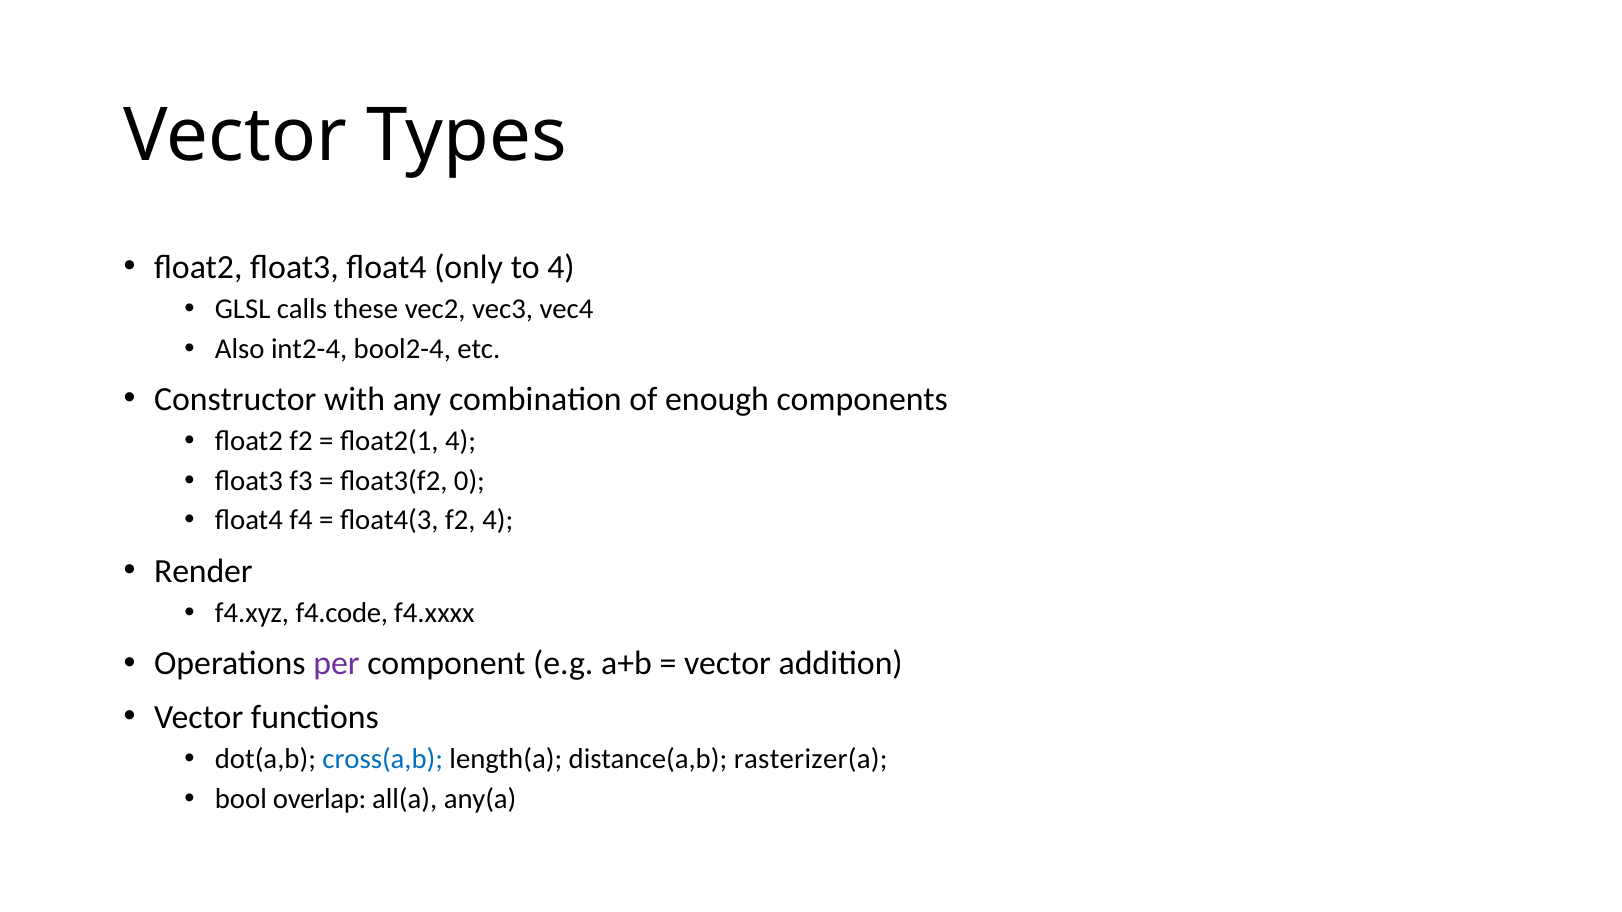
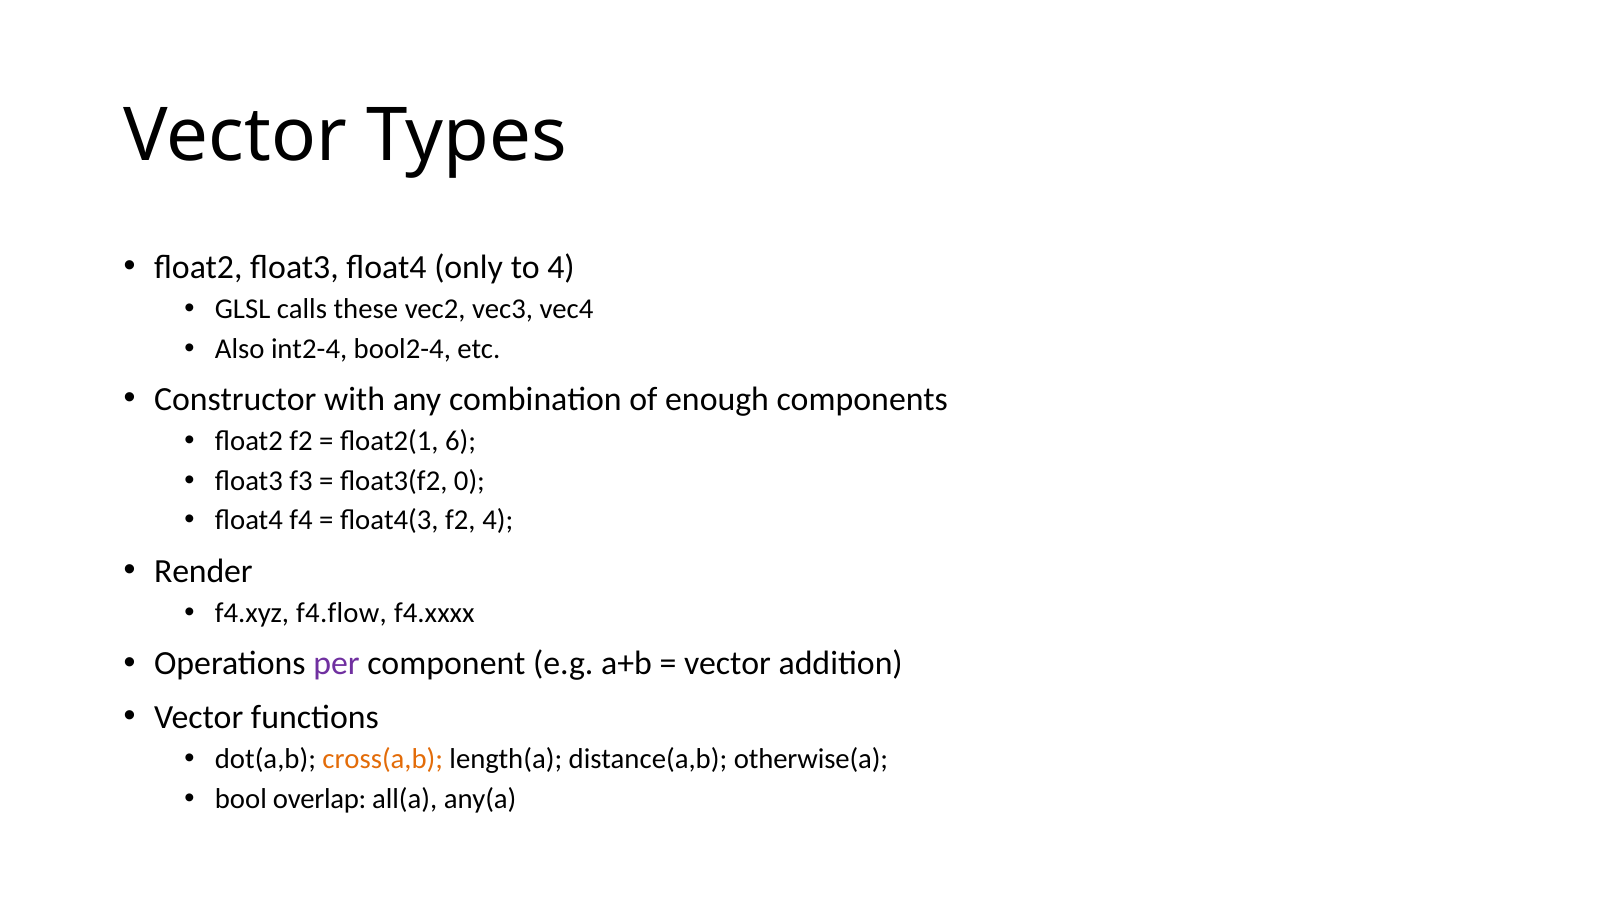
float2(1 4: 4 -> 6 (461, 442)
f4.code: f4.code -> f4.flow (342, 613)
cross(a,b colour: blue -> orange (383, 760)
rasterizer(a: rasterizer(a -> otherwise(a (811, 760)
